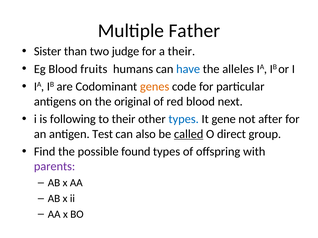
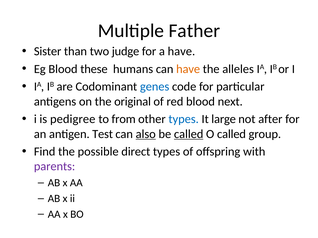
a their: their -> have (181, 51)
fruits: fruits -> these (94, 69)
have colour: blue -> orange (188, 69)
genes colour: orange -> blue (155, 87)
following: following -> pedigree (73, 119)
to their: their -> from (124, 119)
gene: gene -> large (224, 119)
also underline: none -> present (146, 134)
O direct: direct -> called (231, 134)
found: found -> direct (136, 152)
